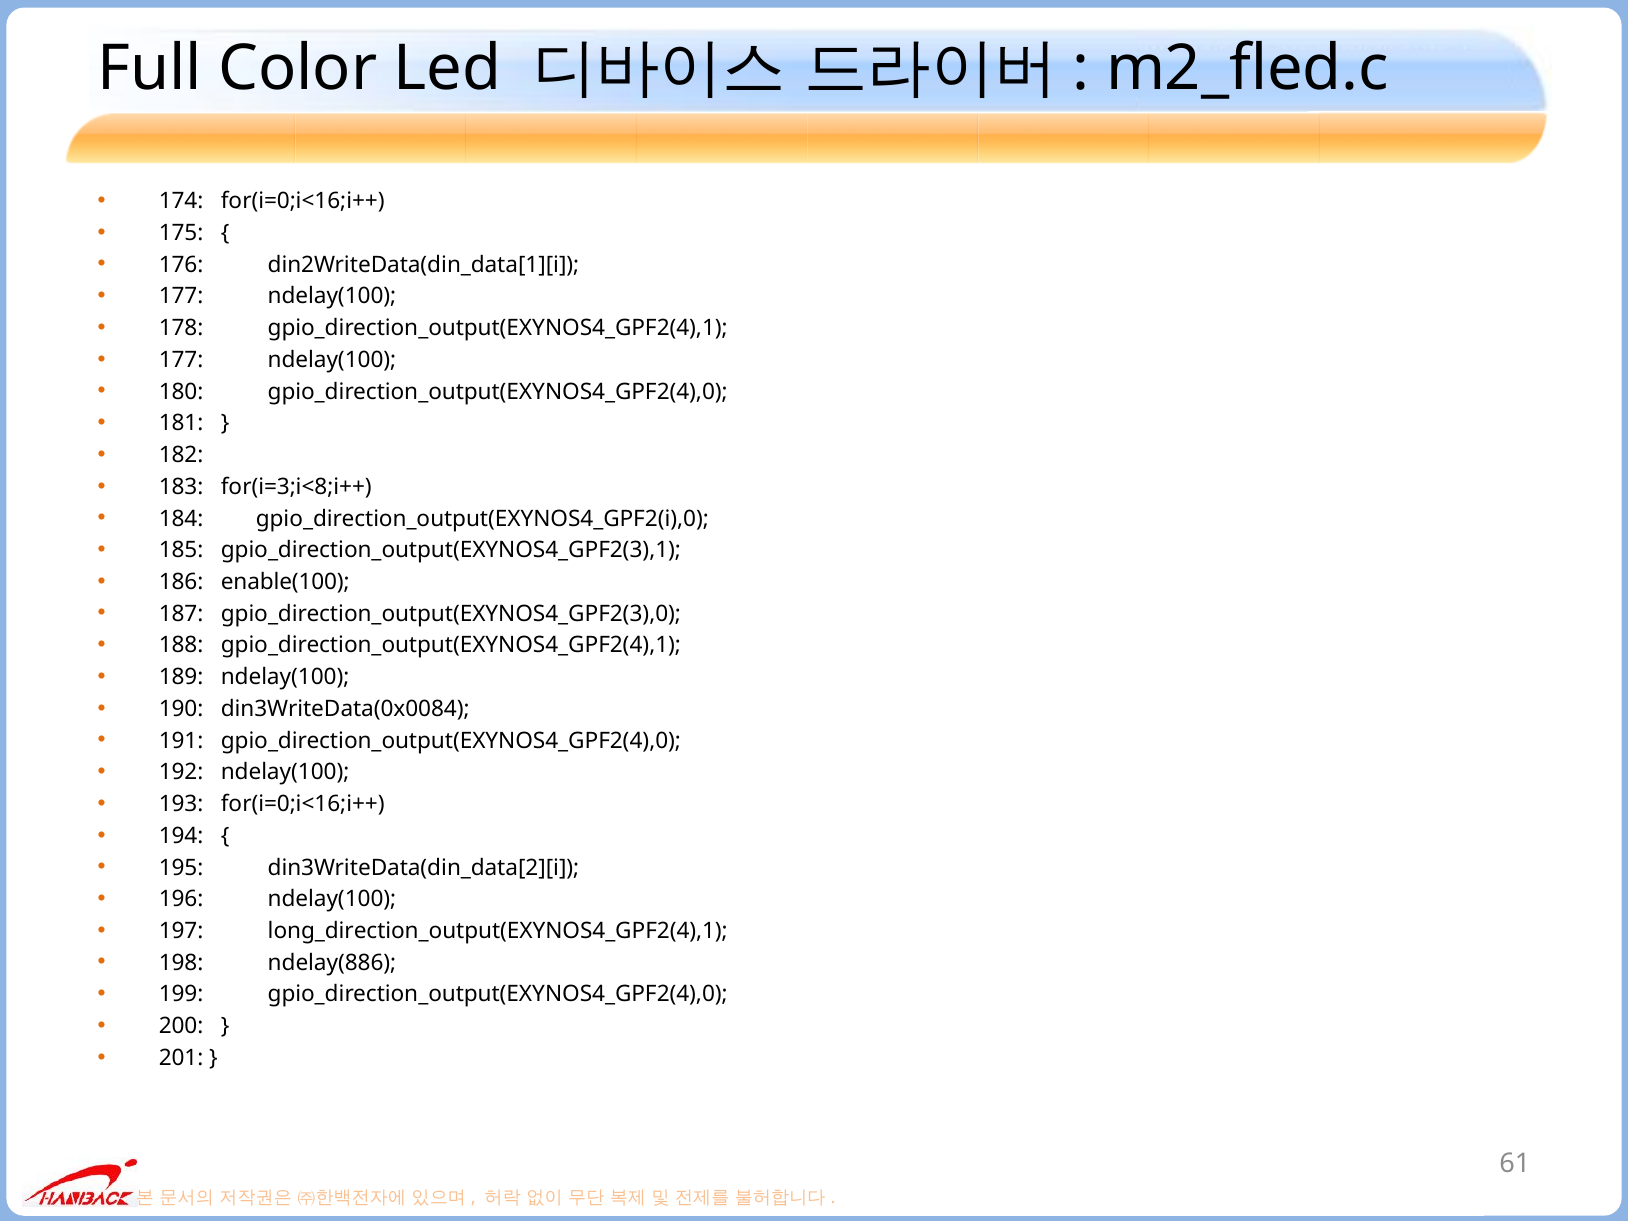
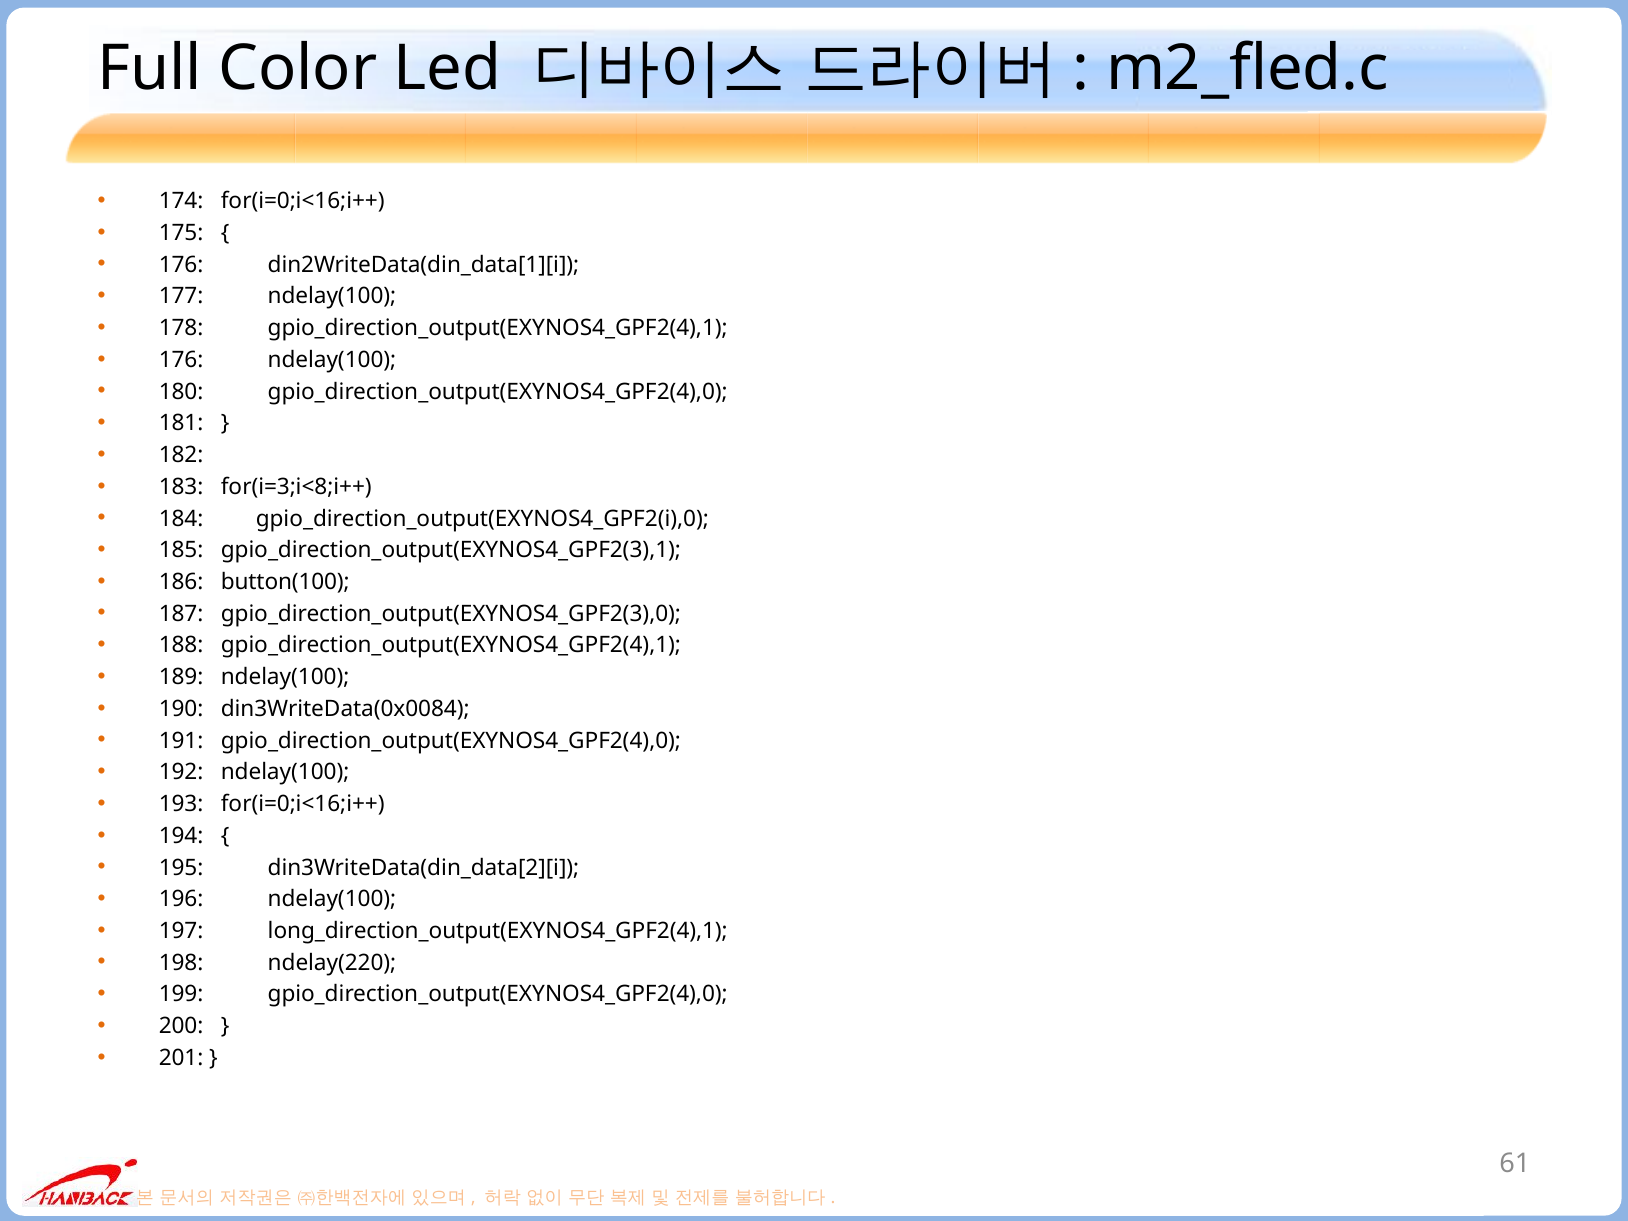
177: 177 -> 176 (181, 360)
enable(100: enable(100 -> button(100 (285, 582)
ndelay(886: ndelay(886 -> ndelay(220 (332, 963)
